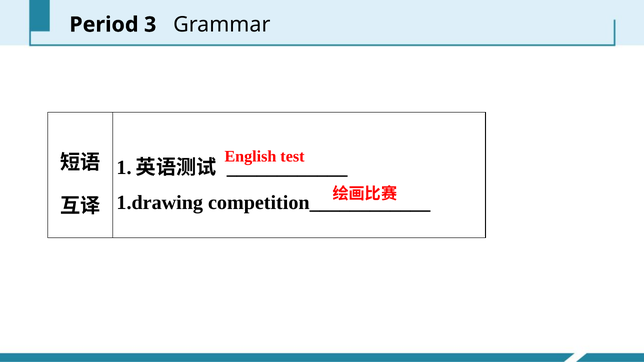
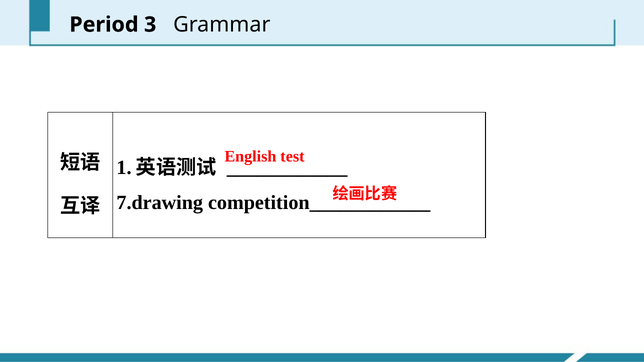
1.drawing: 1.drawing -> 7.drawing (160, 203)
